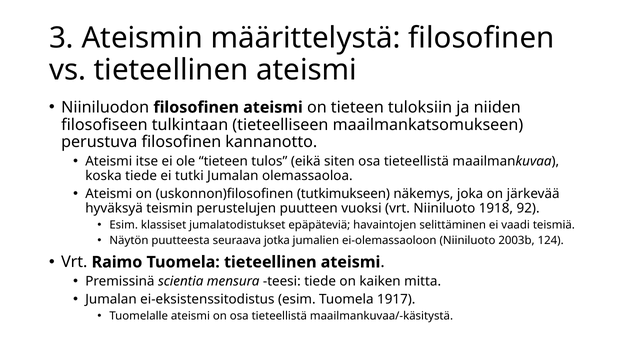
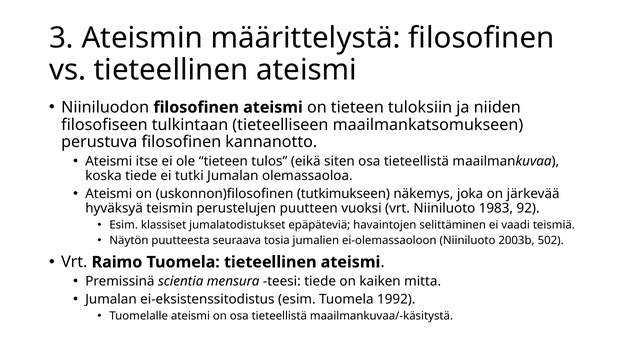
1918: 1918 -> 1983 (496, 208)
jotka: jotka -> tosia (277, 241)
124: 124 -> 502 (551, 241)
1917: 1917 -> 1992 (396, 299)
